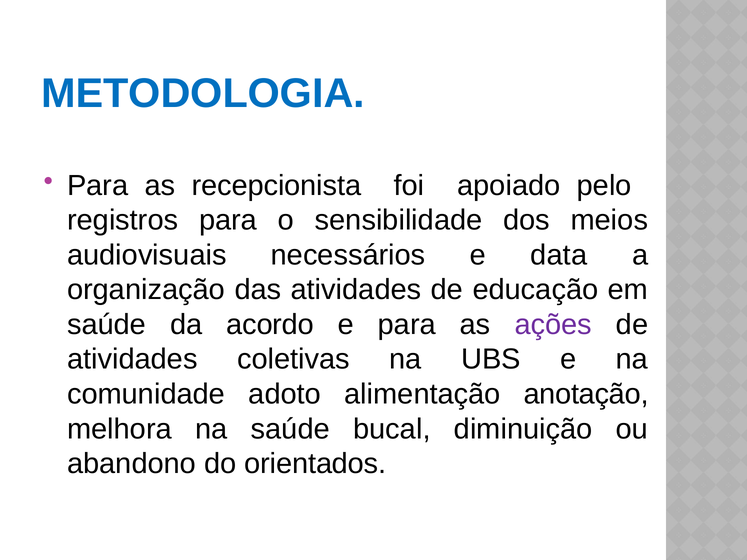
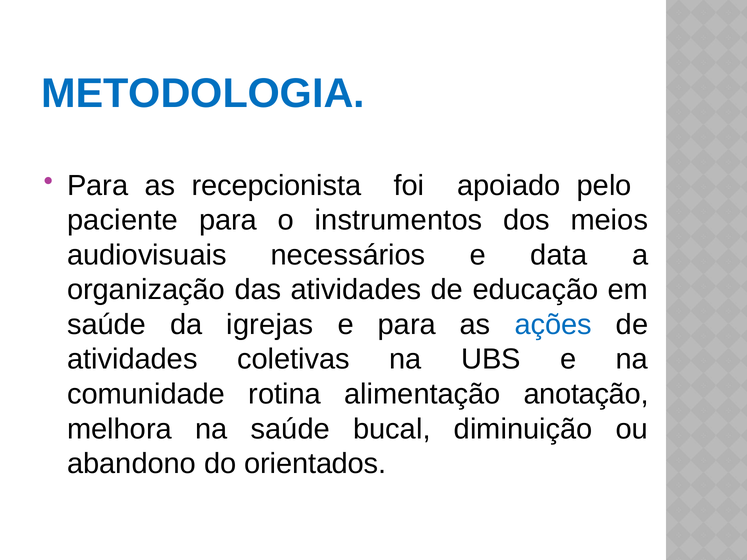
registros: registros -> paciente (123, 220)
sensibilidade: sensibilidade -> instrumentos (399, 220)
acordo: acordo -> igrejas (270, 325)
ações colour: purple -> blue (553, 325)
adoto: adoto -> rotina (285, 394)
